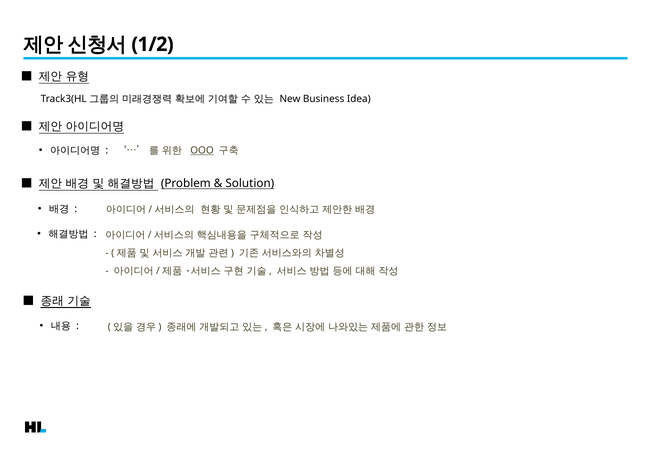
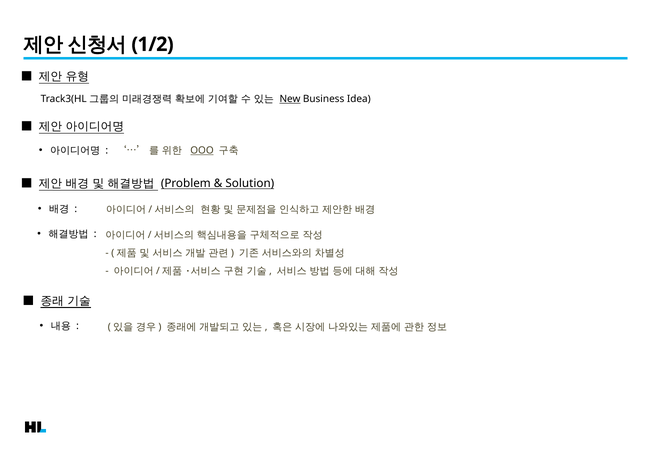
New underline: none -> present (290, 99)
